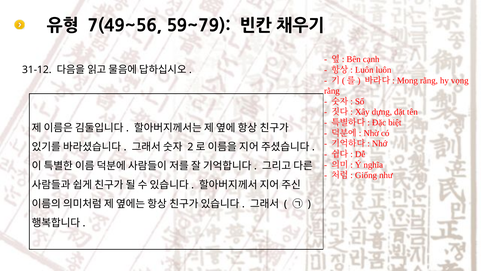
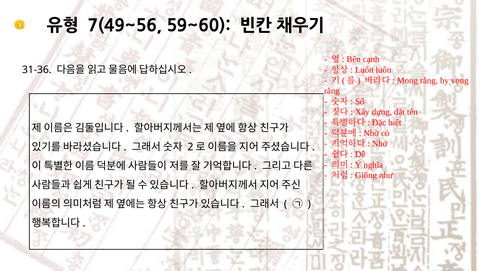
59~79: 59~79 -> 59~60 (199, 26)
31-12: 31-12 -> 31-36 (37, 70)
